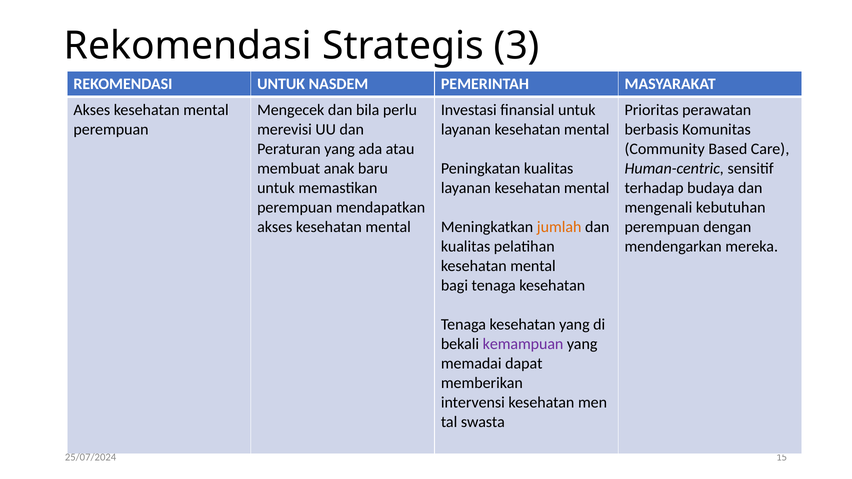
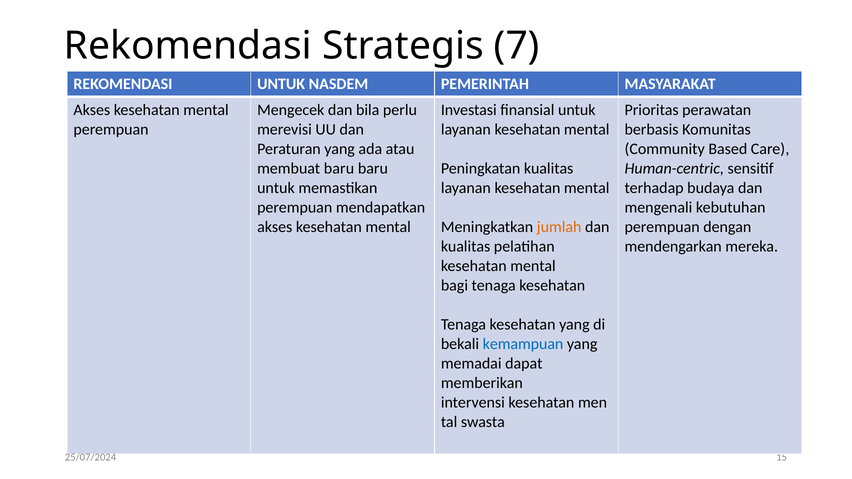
3: 3 -> 7 (517, 46)
membuat anak: anak -> baru (339, 169)
kemampuan colour: purple -> blue (523, 344)
